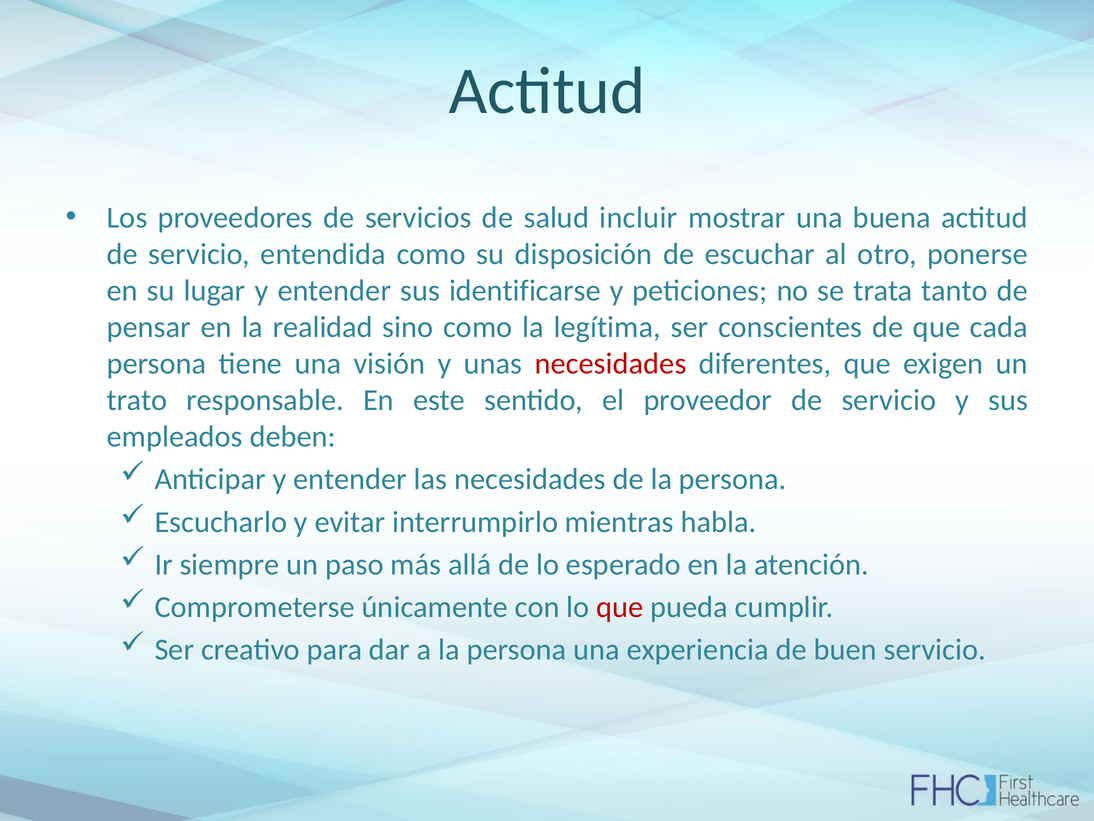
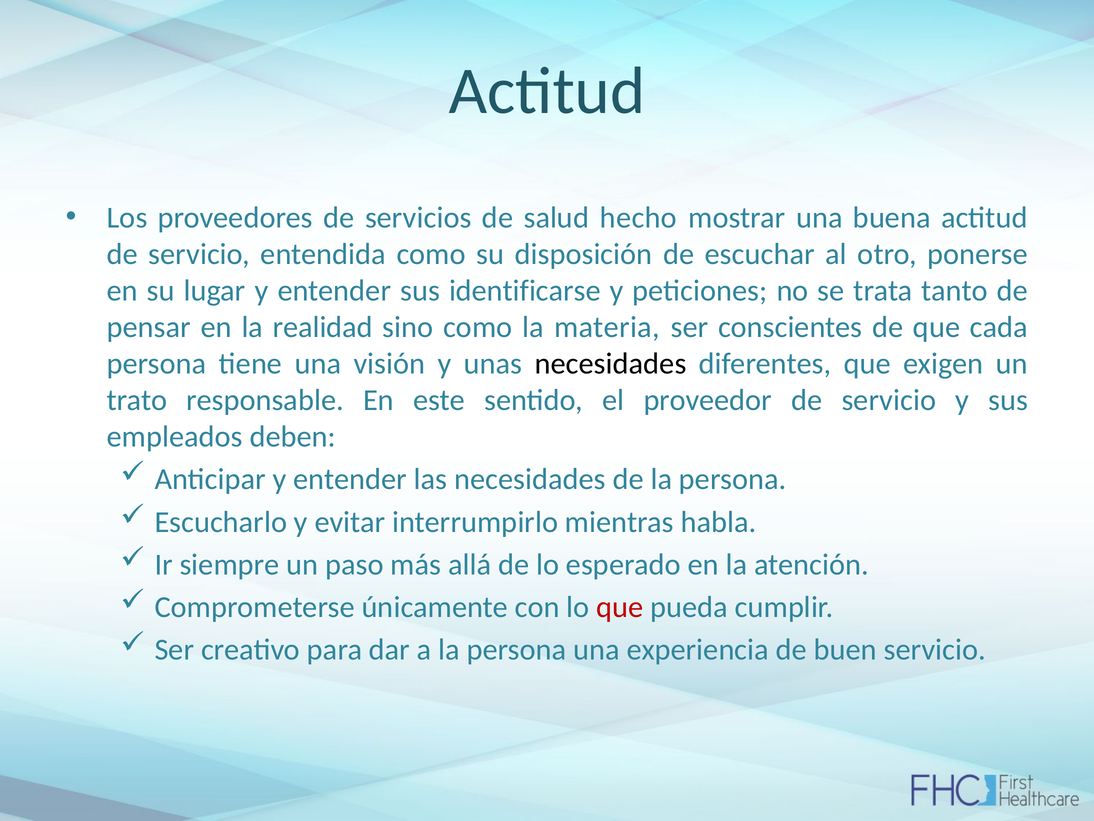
incluir: incluir -> hecho (638, 217)
legítima: legítima -> materia (607, 327)
necesidades colour: red -> black (611, 363)
